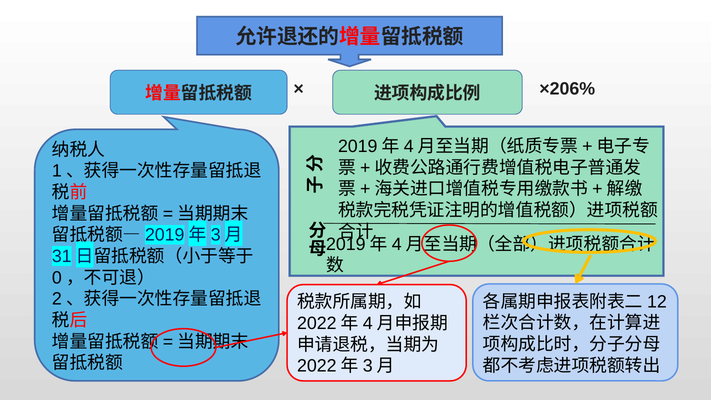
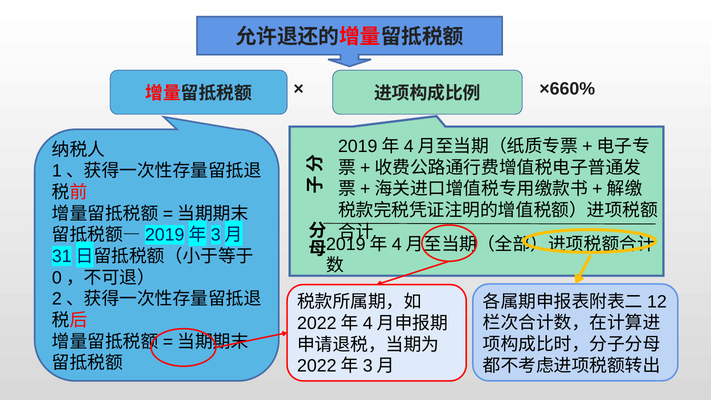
×206%: ×206% -> ×660% (567, 89)
